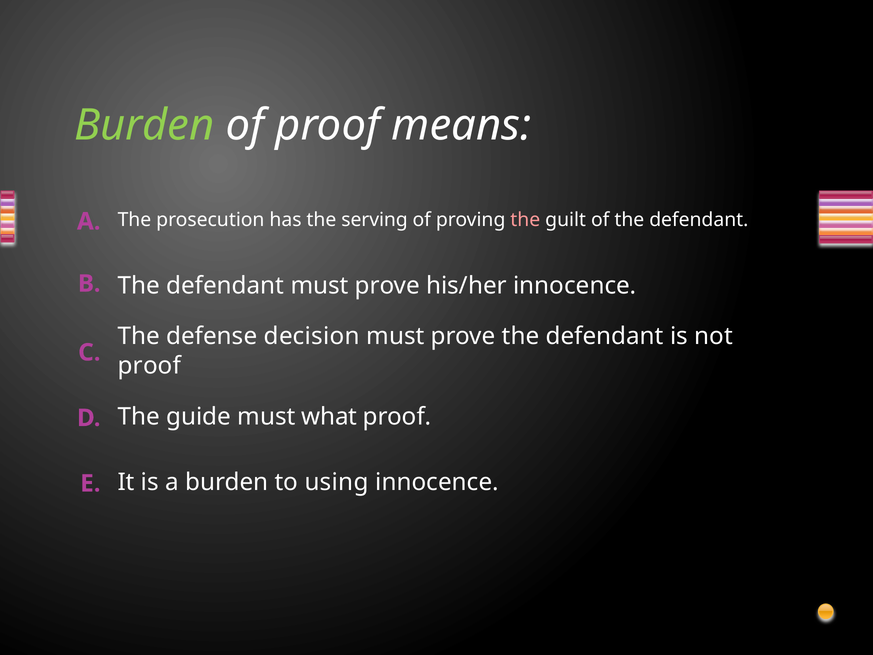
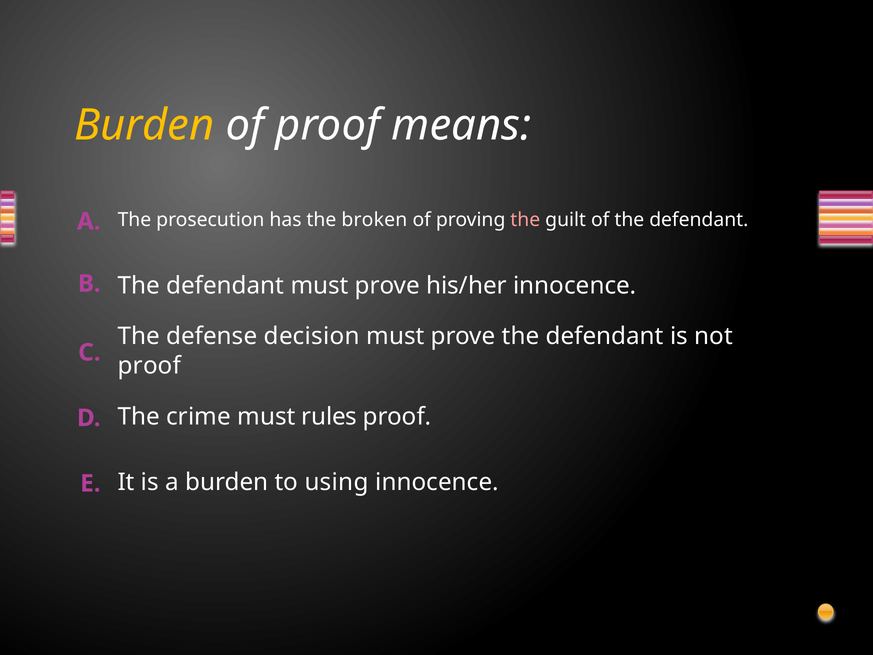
Burden colour: light green -> yellow (144, 125)
serving: serving -> broken (374, 220)
guide: guide -> crime (199, 416)
what: what -> rules (329, 416)
